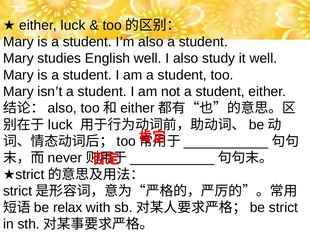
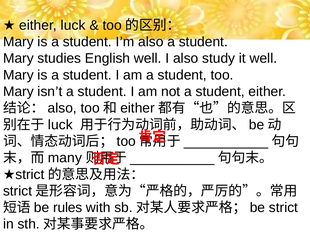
never: never -> many (65, 158)
relax: relax -> rules (68, 207)
